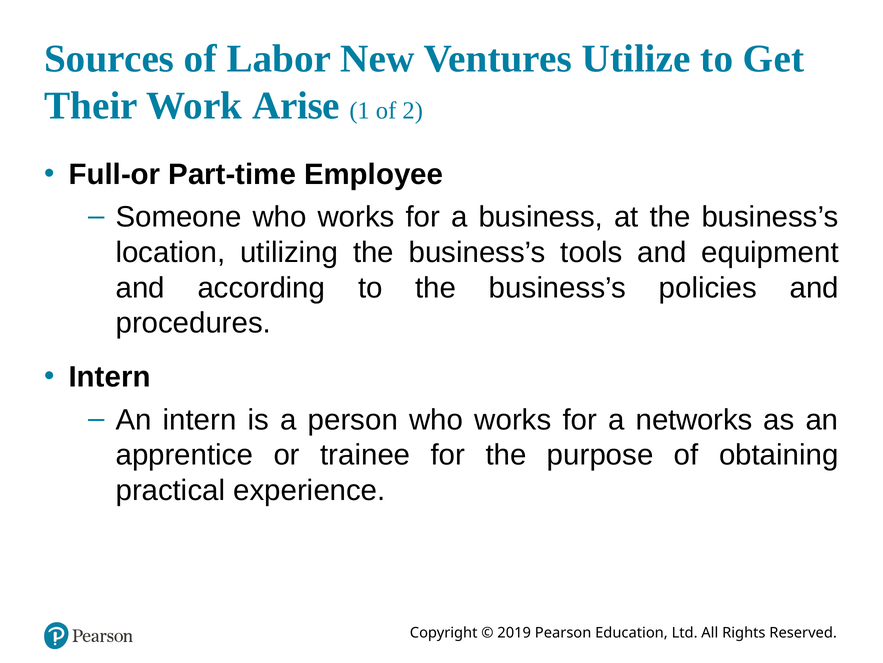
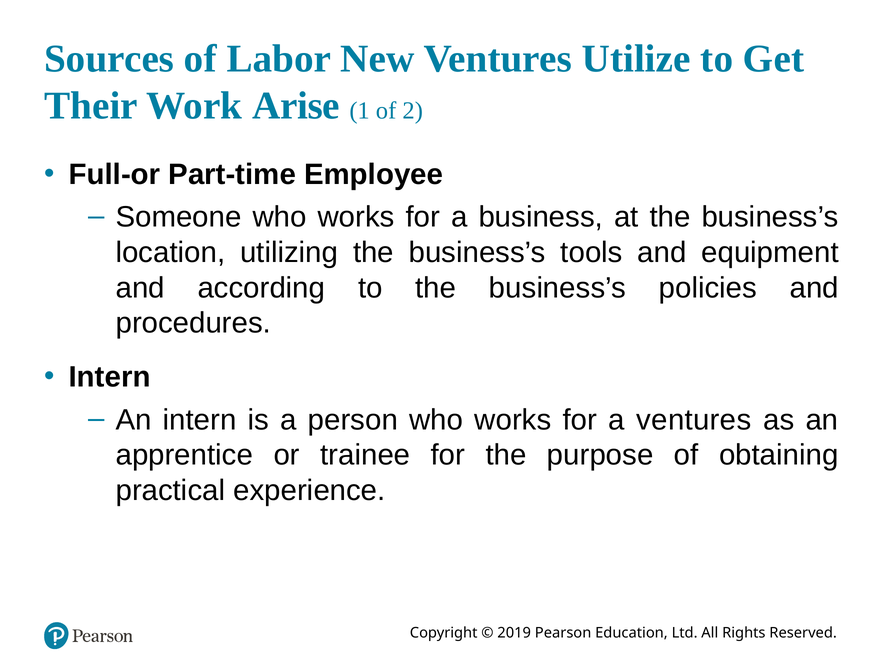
a networks: networks -> ventures (694, 419)
